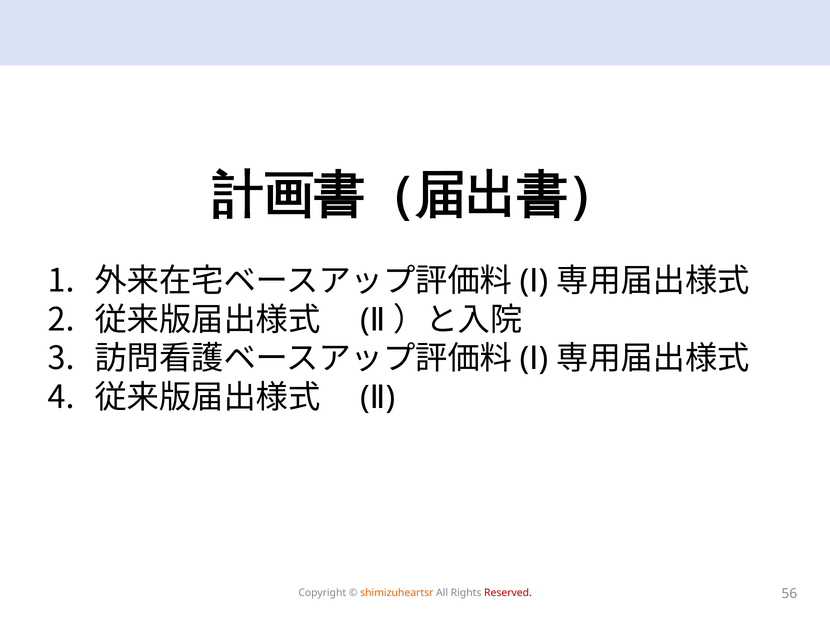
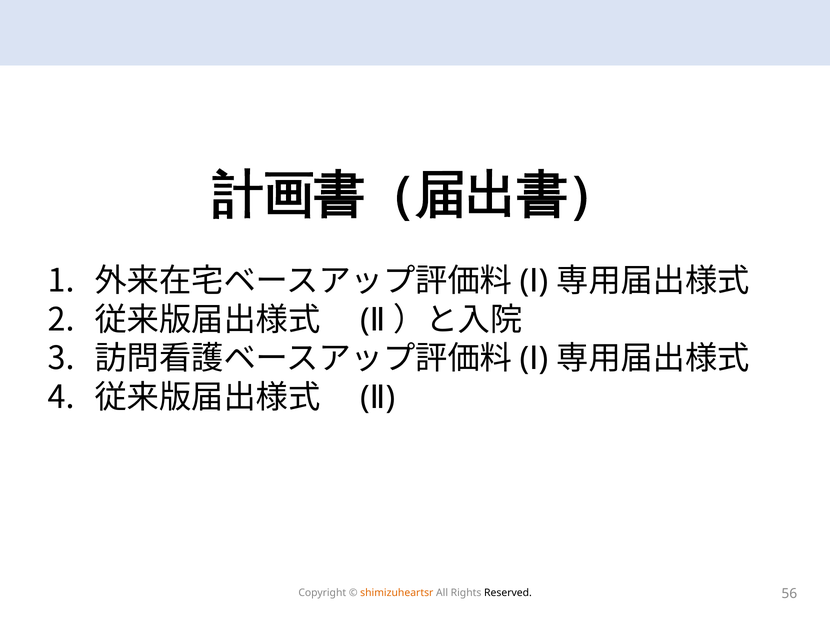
Reserved colour: red -> black (508, 593)
